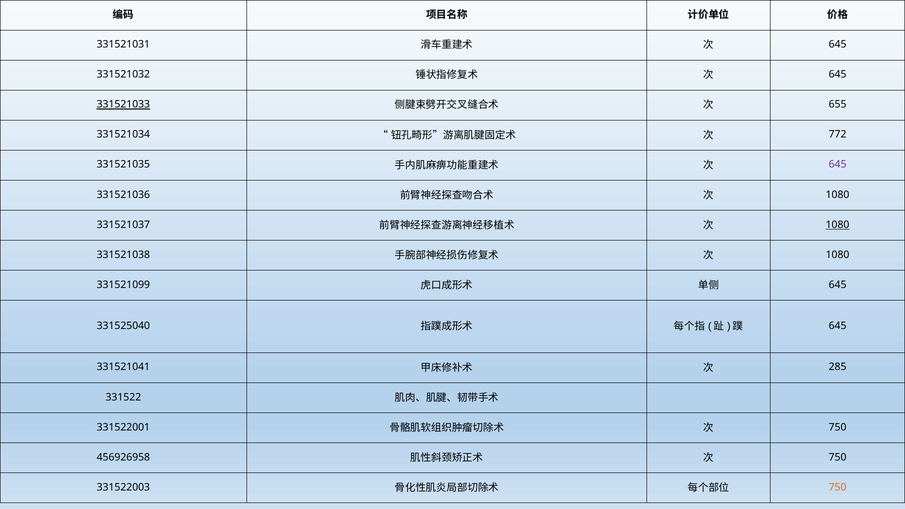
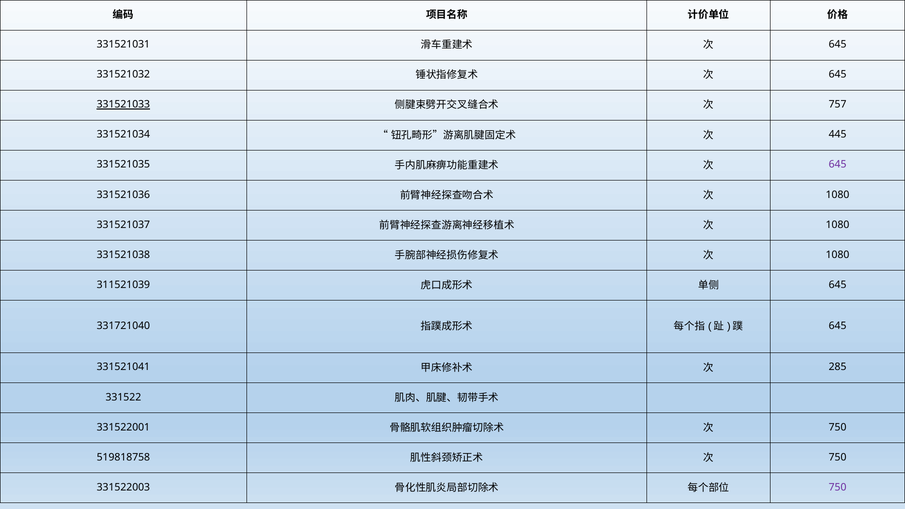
655: 655 -> 757 (838, 105)
772: 772 -> 445 (838, 135)
1080 underline: present -> none (838, 225)
331521099: 331521099 -> 311521039 (123, 285)
331525040: 331525040 -> 331721040 (123, 326)
456926958: 456926958 -> 519818758 (123, 457)
750 colour: orange -> purple (838, 487)
